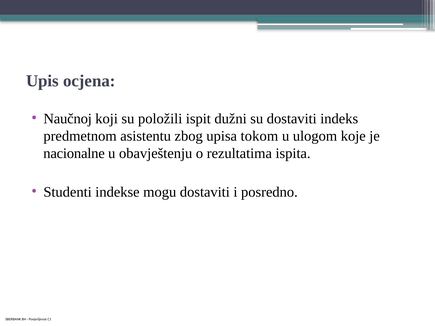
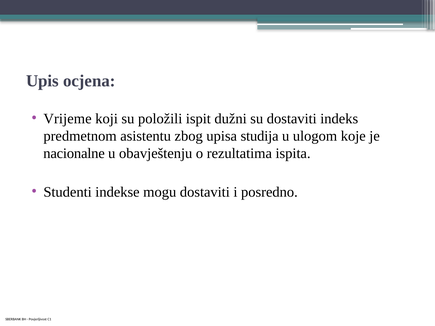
Naučnoj: Naučnoj -> Vrijeme (68, 119)
tokom: tokom -> studija (260, 136)
